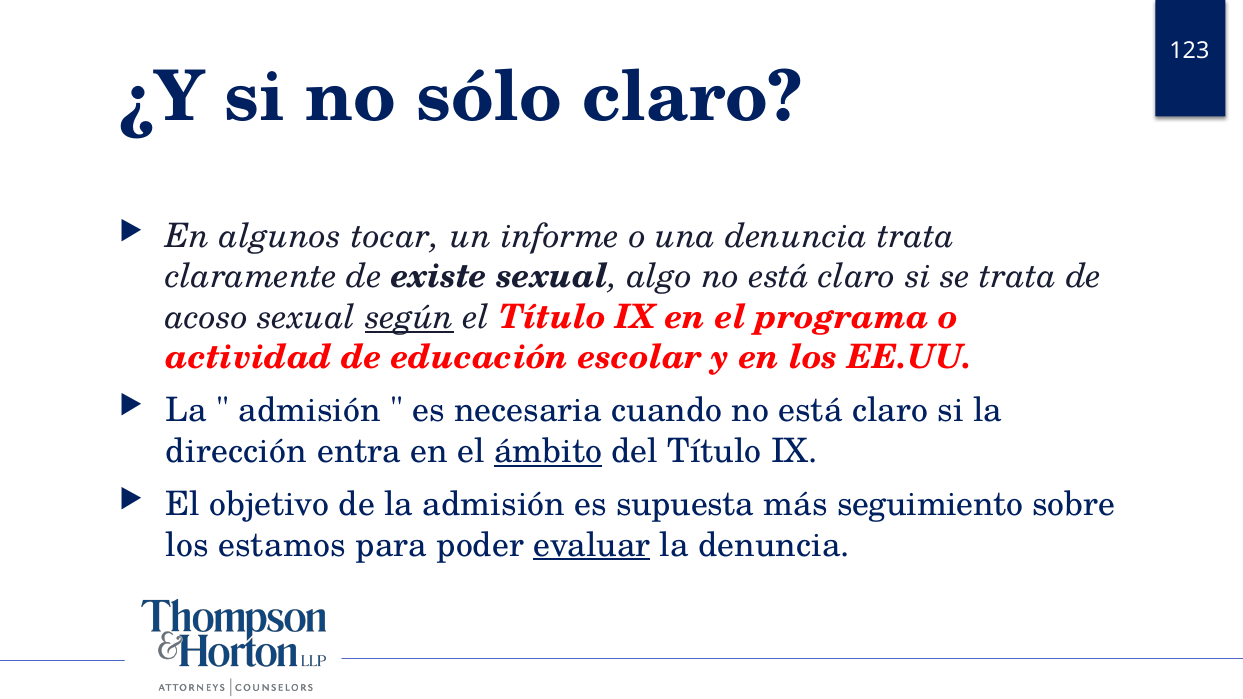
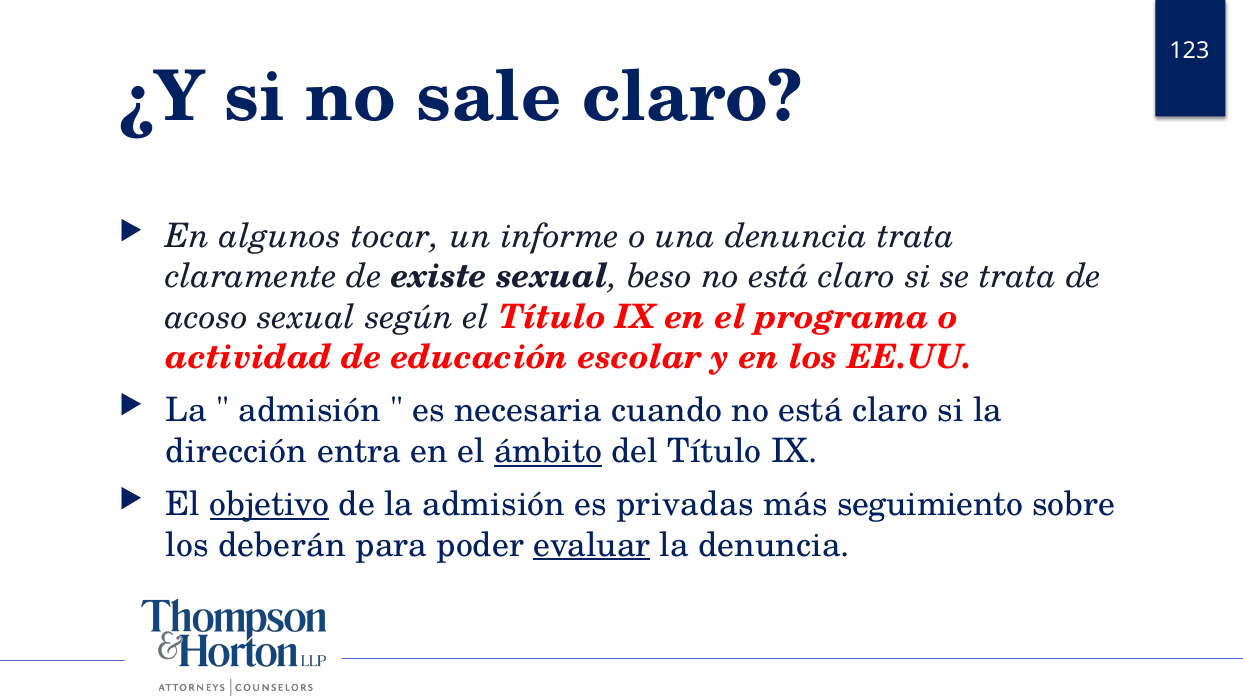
sólo: sólo -> sale (489, 98)
algo: algo -> beso (660, 277)
según underline: present -> none (410, 317)
objetivo underline: none -> present (270, 505)
supuesta: supuesta -> privadas (685, 505)
estamos: estamos -> deberán (282, 545)
